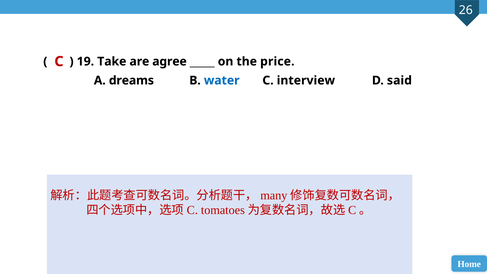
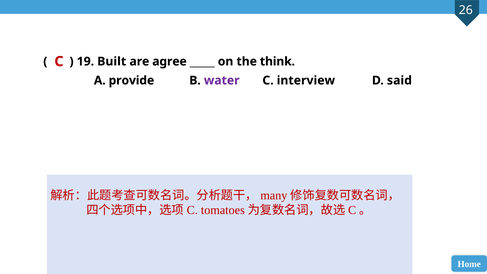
Take: Take -> Built (112, 61)
price: price -> think (277, 61)
dreams: dreams -> provide (131, 80)
water colour: blue -> purple (222, 80)
